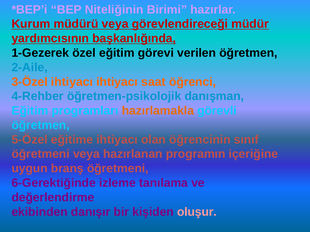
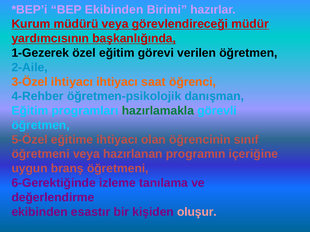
BEP Niteliğinin: Niteliğinin -> Ekibinden (114, 10)
hazırlamakla colour: orange -> green (158, 111)
danışır: danışır -> esastır (91, 212)
